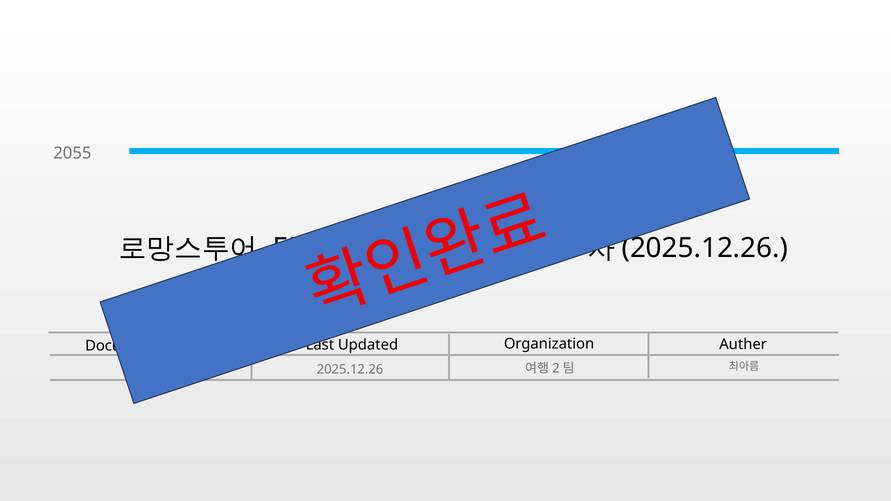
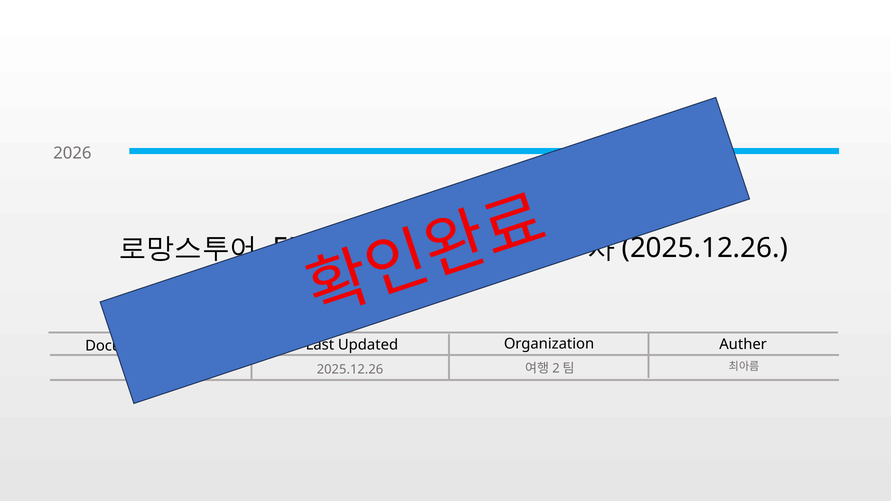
2055: 2055 -> 2026 (72, 153)
